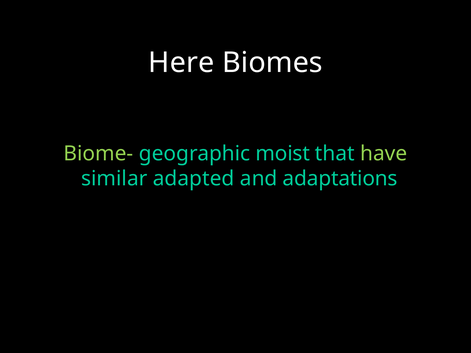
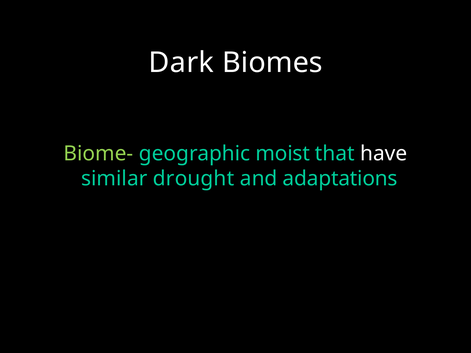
Here: Here -> Dark (181, 63)
have colour: light green -> white (384, 154)
adapted: adapted -> drought (194, 179)
